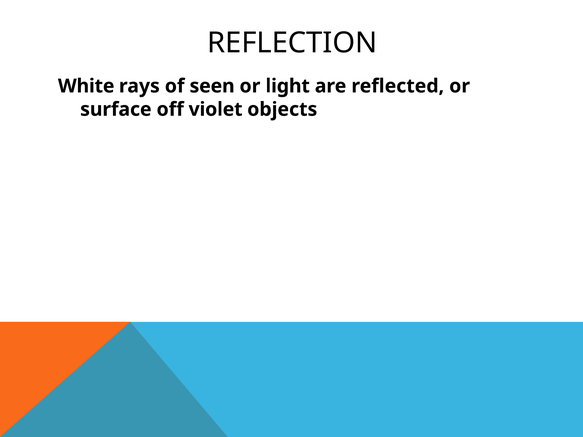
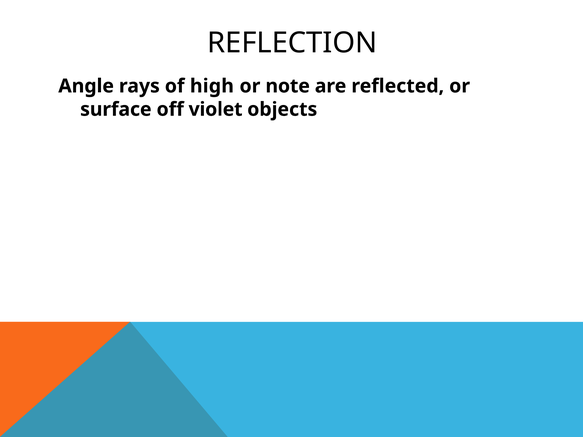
White: White -> Angle (86, 86)
seen: seen -> high (212, 86)
light: light -> note (288, 86)
